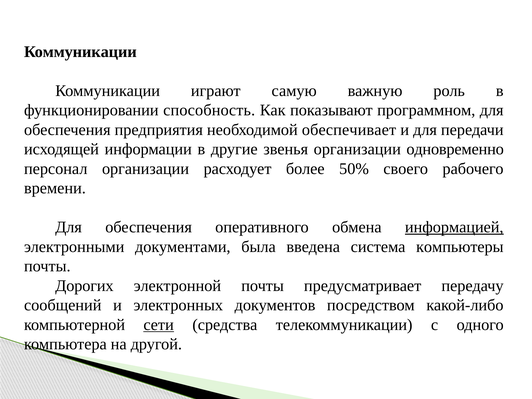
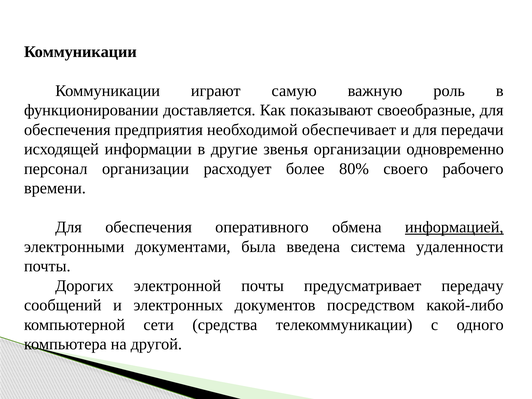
способность: способность -> доставляется (209, 110)
программном: программном -> своеобразные (426, 110)
50%: 50% -> 80% (354, 169)
компьютеры: компьютеры -> удаленности (460, 247)
сети underline: present -> none (159, 325)
